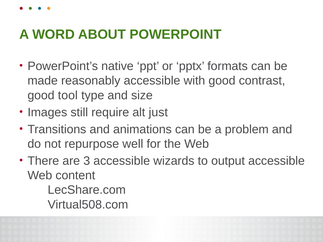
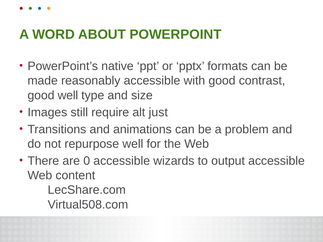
good tool: tool -> well (68, 95)
3: 3 -> 0 (87, 161)
